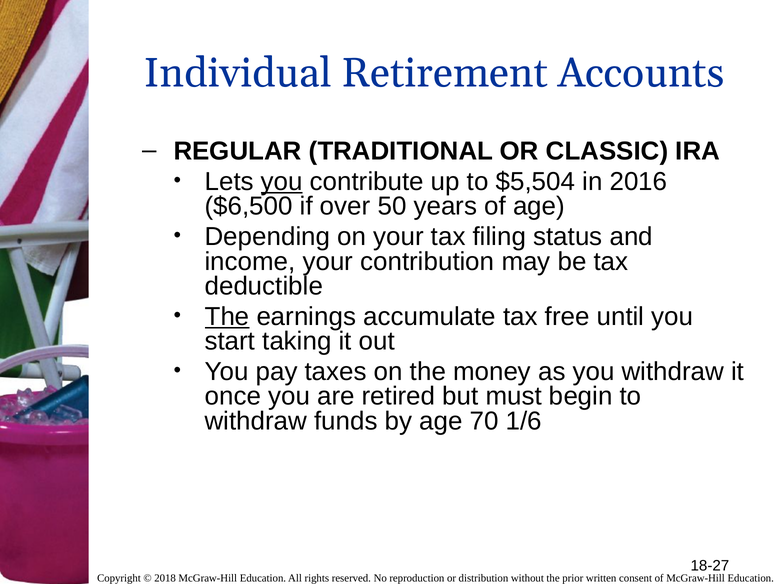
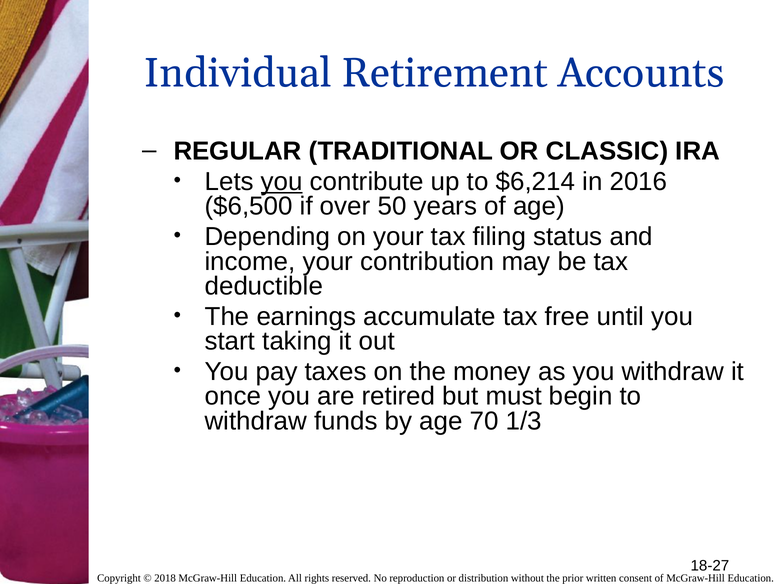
$5,504: $5,504 -> $6,214 (535, 181)
The underline: present -> none (227, 316)
1/6: 1/6 -> 1/3 (524, 421)
